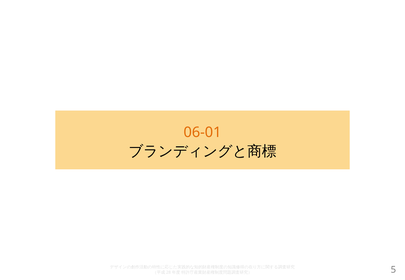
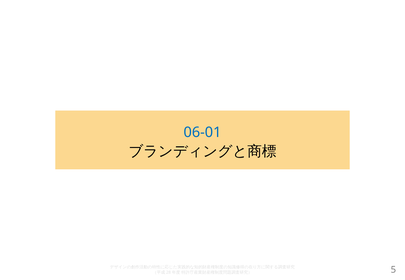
06-01 colour: orange -> blue (202, 132)
